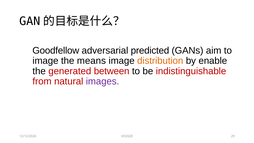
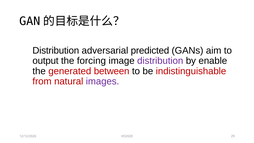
Goodfellow: Goodfellow -> Distribution (56, 50)
image: image -> output (45, 61)
means: means -> forcing (91, 61)
distribution colour: orange -> purple (160, 61)
